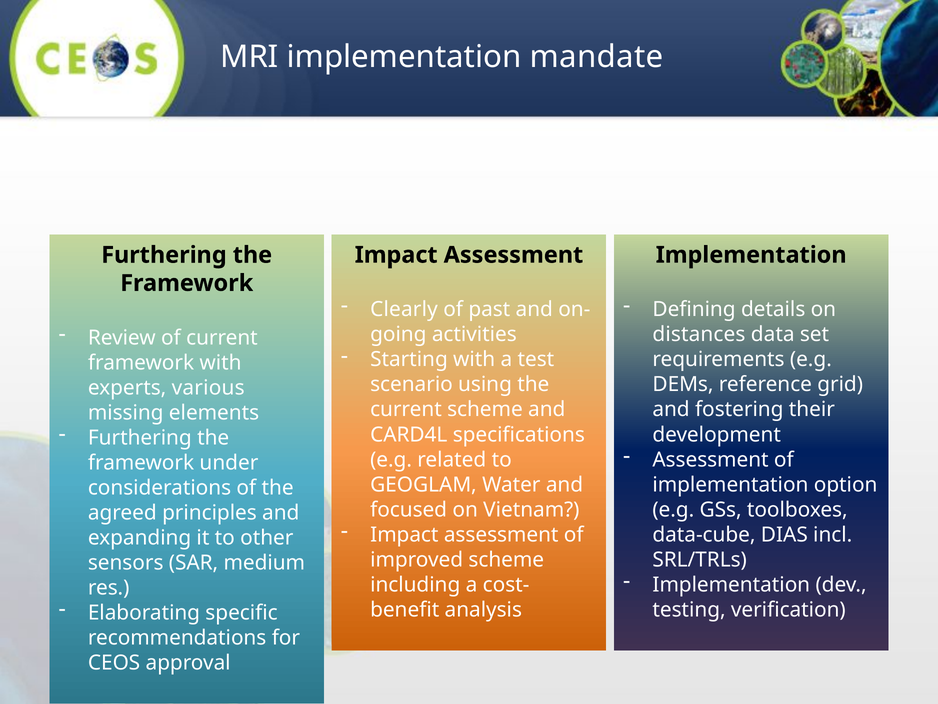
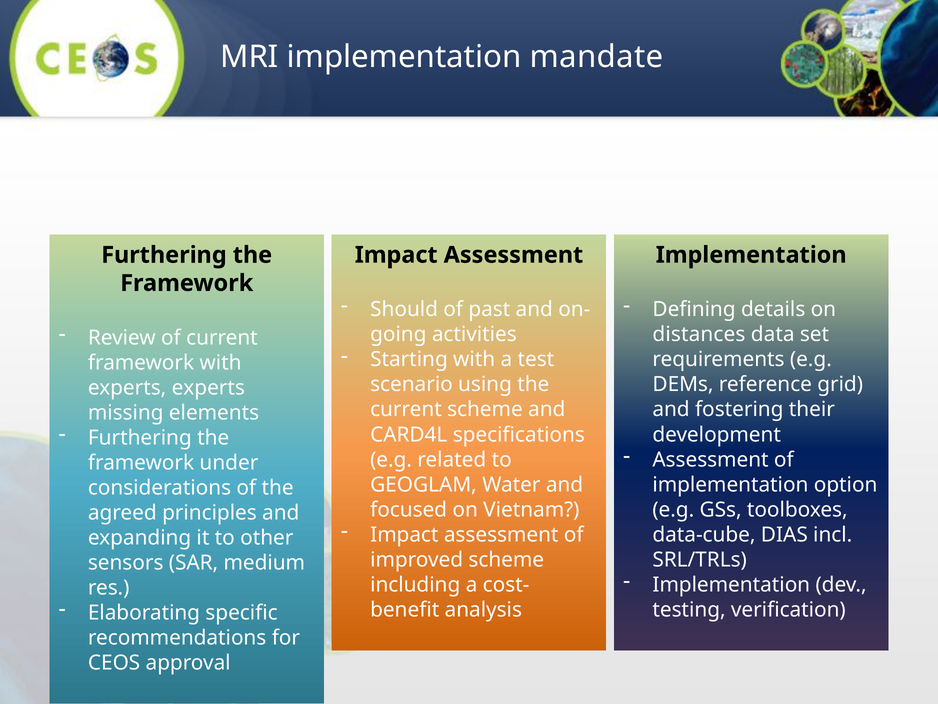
Clearly: Clearly -> Should (404, 309)
experts various: various -> experts (208, 387)
